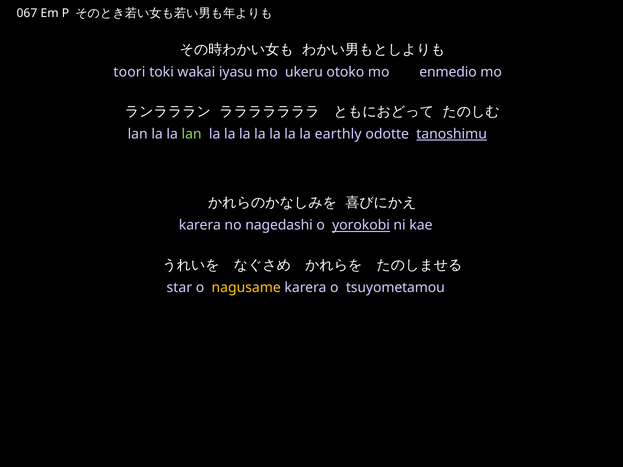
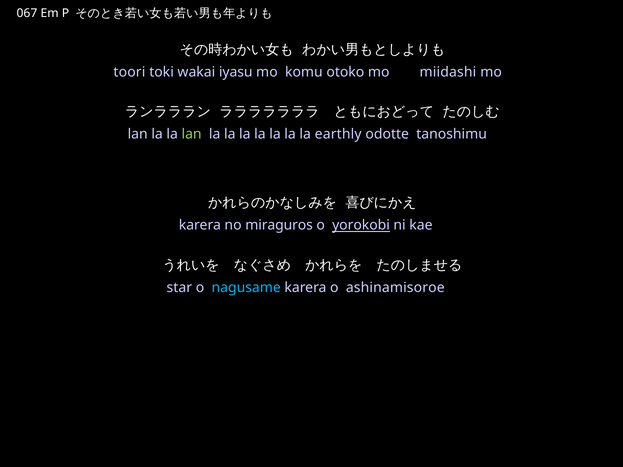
ukeru: ukeru -> komu (304, 72)
enmedio: enmedio -> miidashi (448, 72)
tanoshimu underline: present -> none (452, 134)
nagedashi: nagedashi -> miraguros (279, 225)
nagusame colour: yellow -> light blue (246, 288)
tsuyometamou: tsuyometamou -> ashinamisoroe (395, 288)
